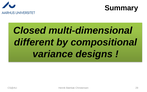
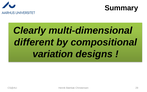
Closed: Closed -> Clearly (30, 30)
variance: variance -> variation (53, 54)
